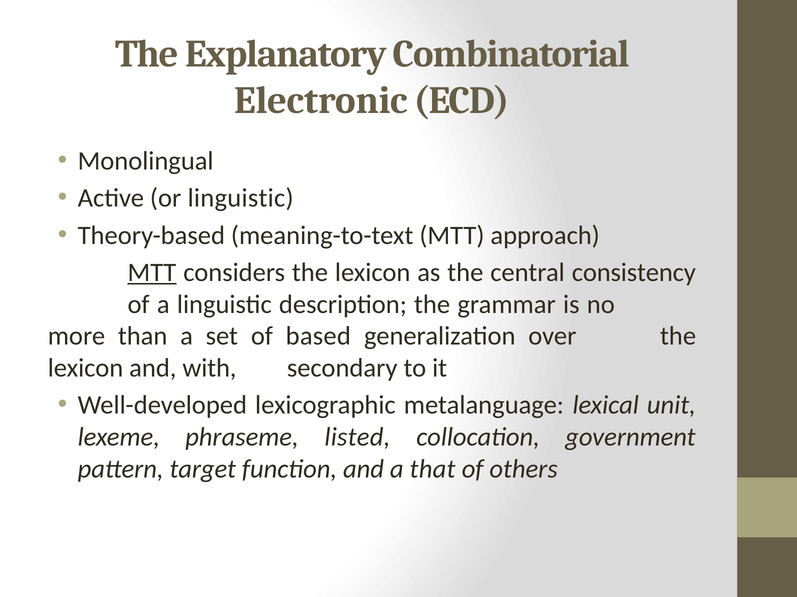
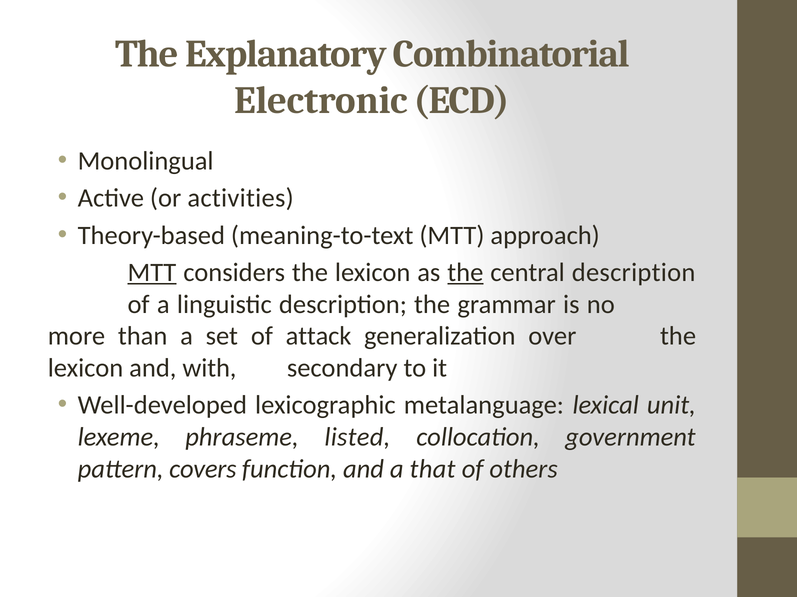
or linguistic: linguistic -> activities (241, 198)
the underline: none -> present (465, 273)
central consistency: consistency -> description (634, 273)
based: based -> attack (319, 337)
target: target -> covers (203, 469)
